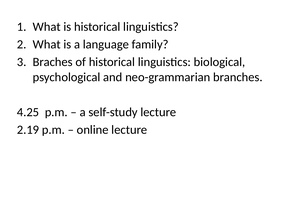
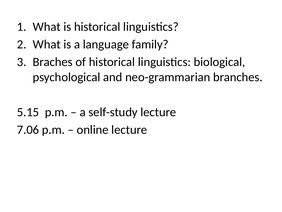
4.25: 4.25 -> 5.15 (28, 112)
2.19: 2.19 -> 7.06 (28, 130)
